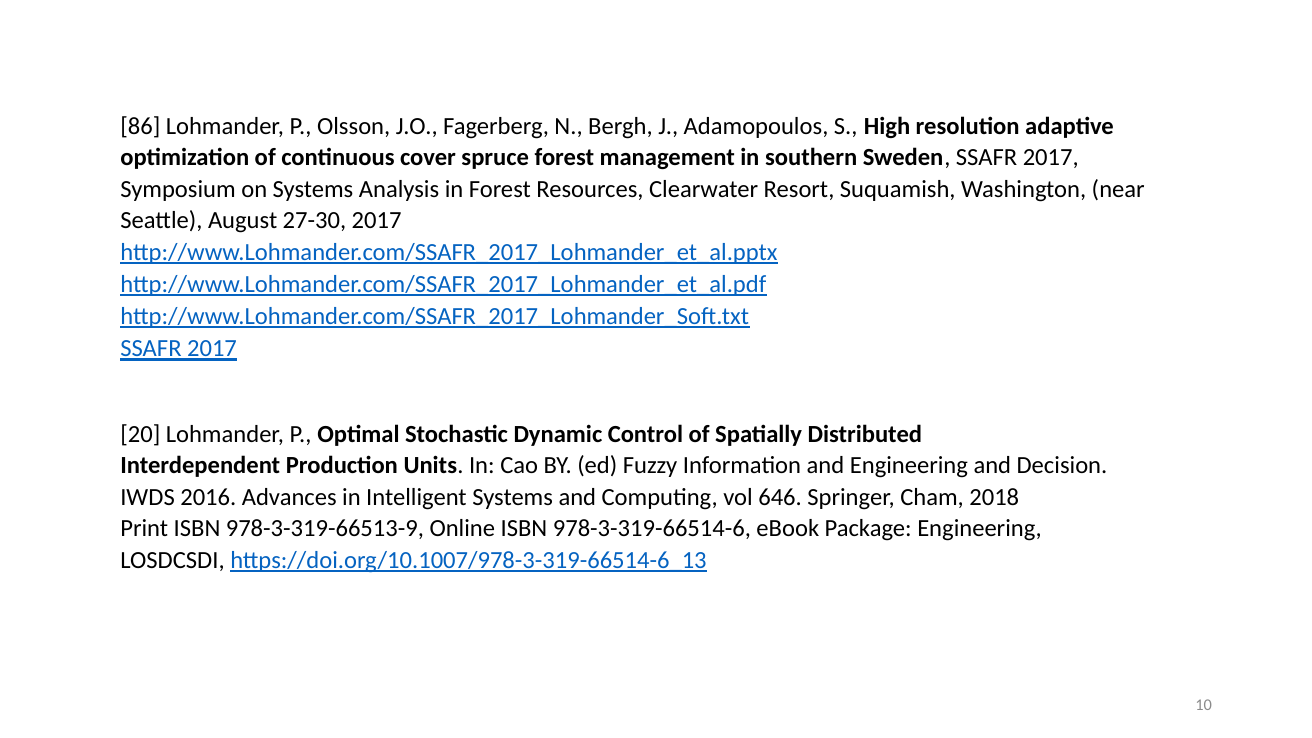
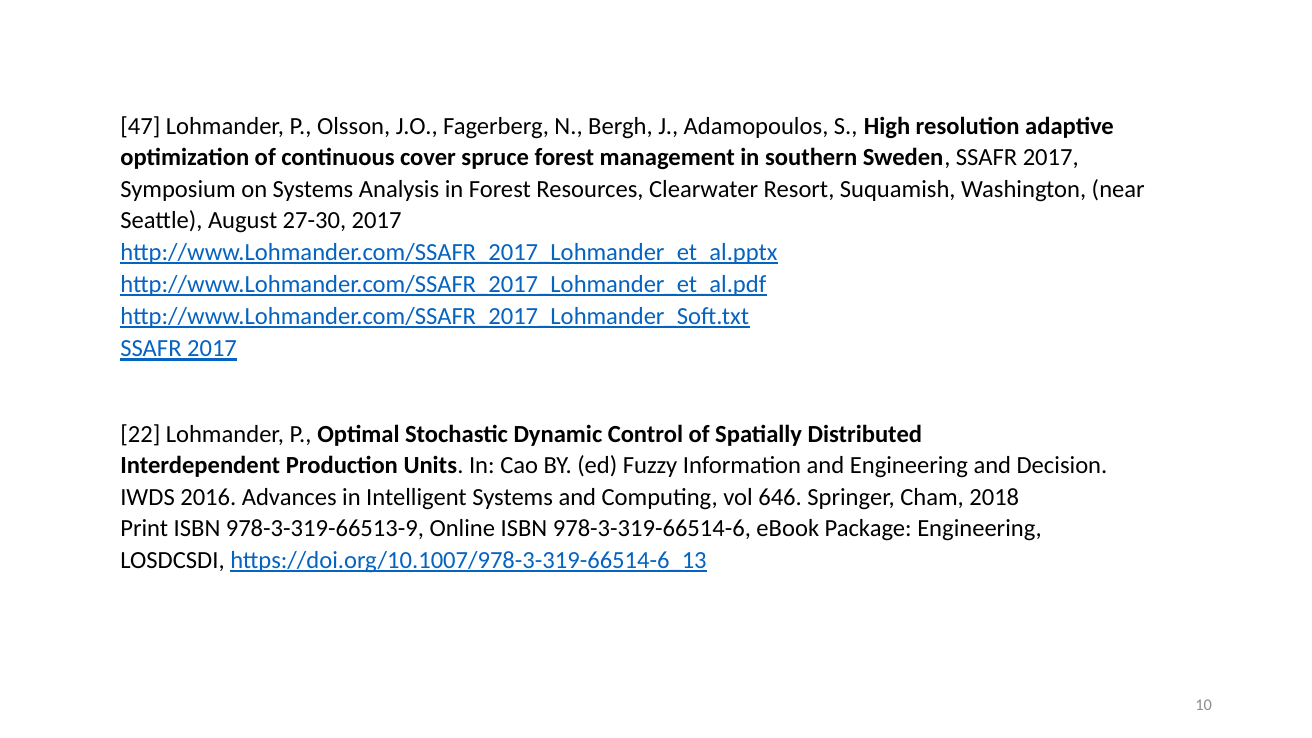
86: 86 -> 47 (140, 126)
20: 20 -> 22 (140, 434)
